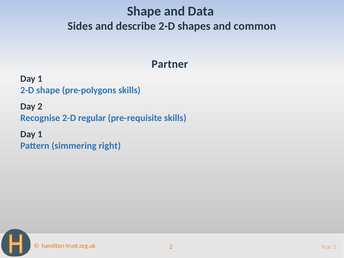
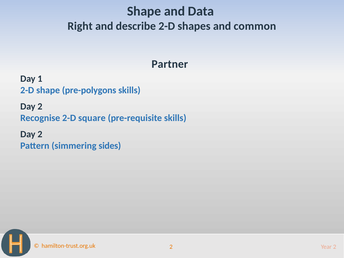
Sides: Sides -> Right (80, 26)
regular: regular -> square (92, 118)
1: 1 -> 2 (40, 134)
right: right -> sides (110, 146)
